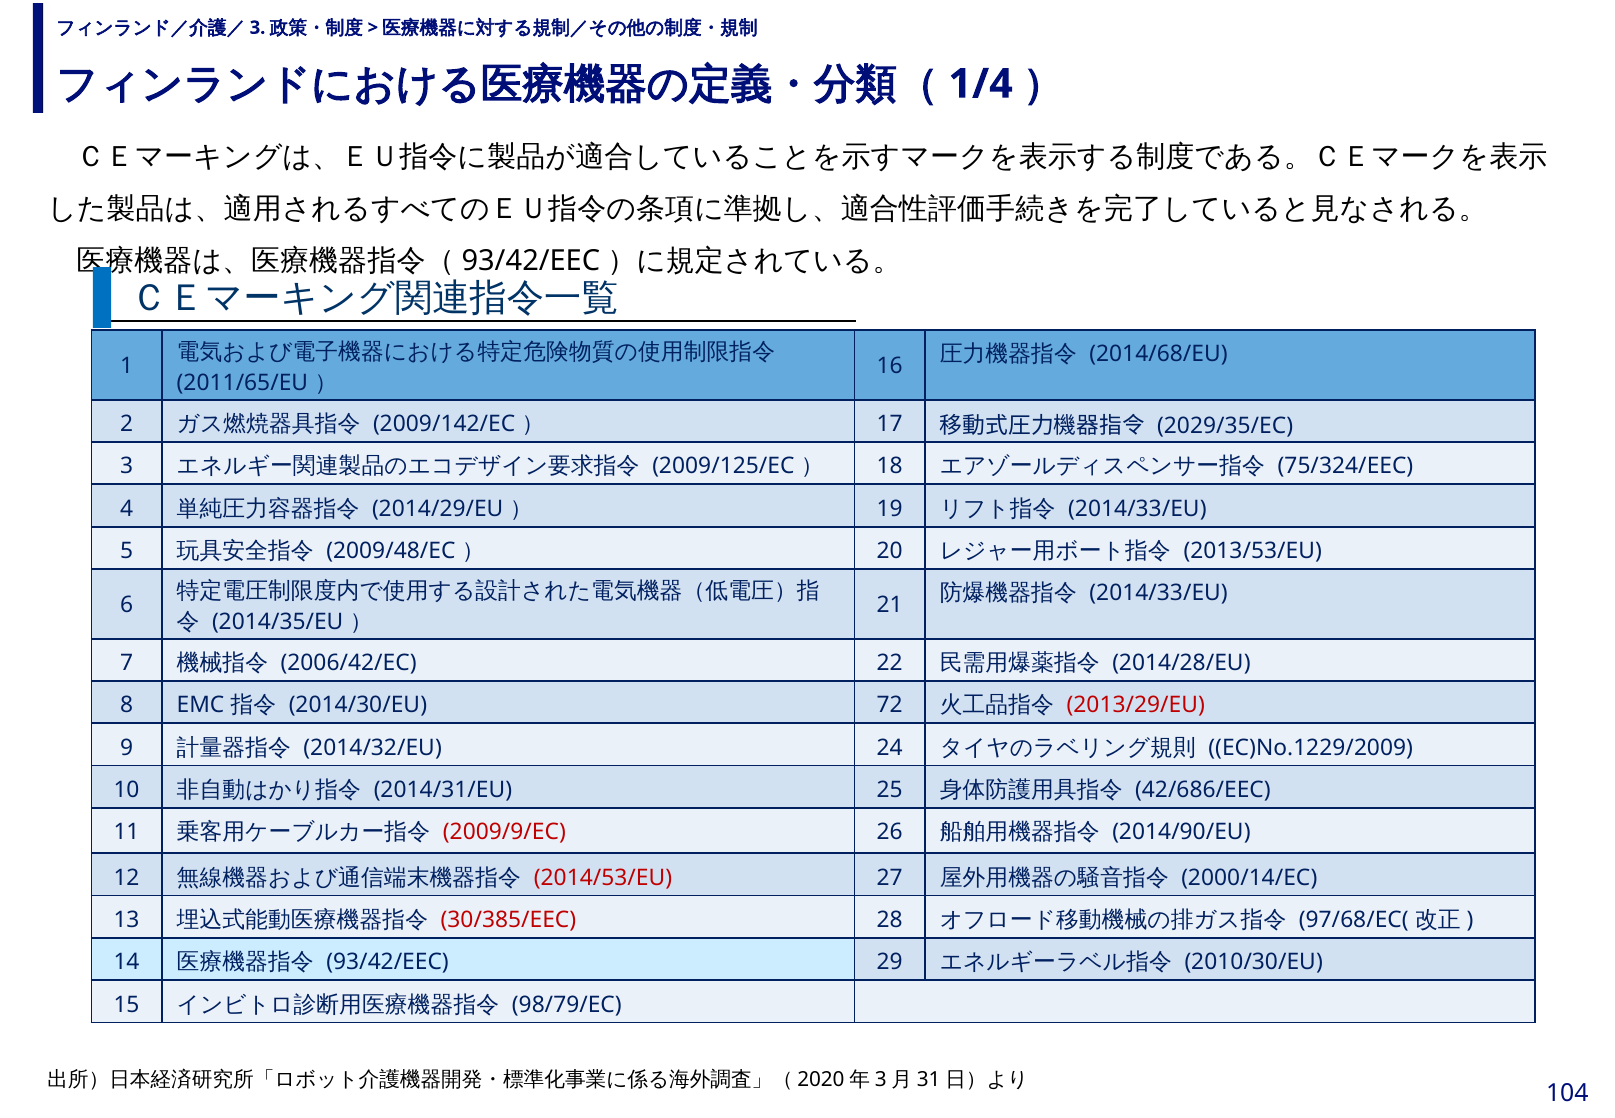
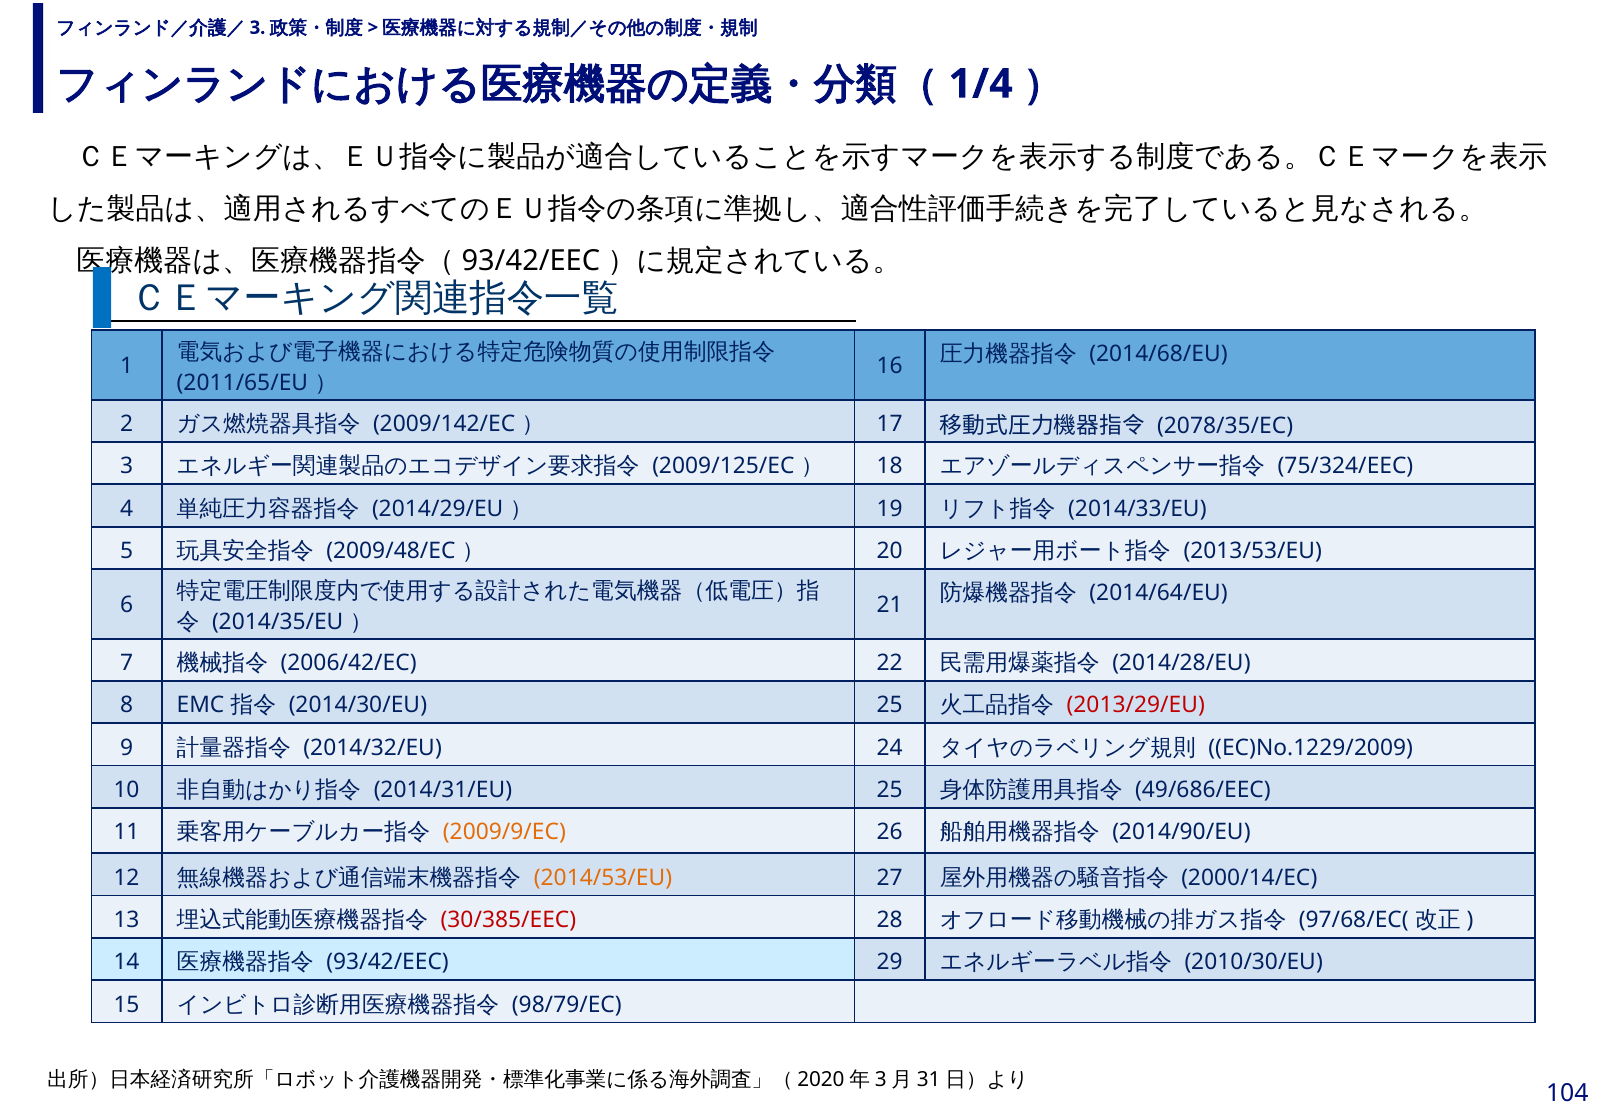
2029/35/EC: 2029/35/EC -> 2078/35/EC (1225, 426)
2014/33/EU: 2014/33/EU -> 2014/64/EU (1159, 593)
2014/30/EU 72: 72 -> 25 (890, 705)
42/686/EEC: 42/686/EEC -> 49/686/EEC (1203, 790)
2009/9/EC colour: red -> orange (504, 832)
2014/53/EU colour: red -> orange (603, 878)
